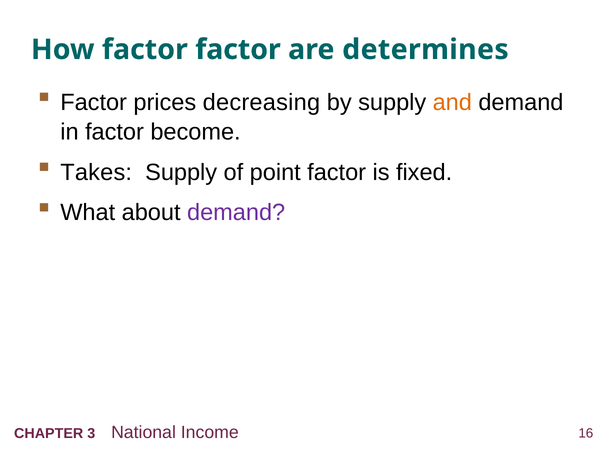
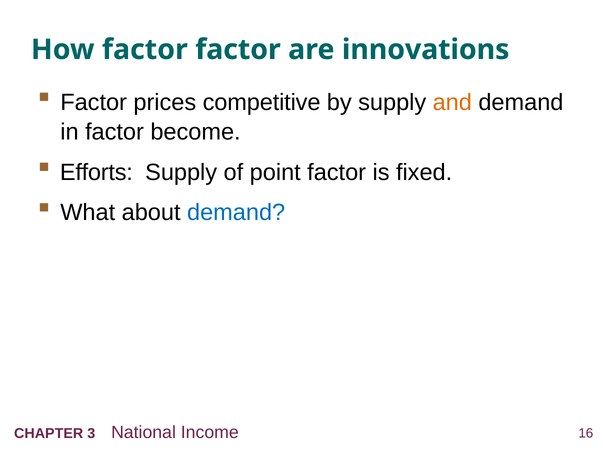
determines: determines -> innovations (426, 50)
decreasing: decreasing -> competitive (262, 102)
Takes: Takes -> Efforts (96, 173)
demand colour: purple -> blue (236, 213)
